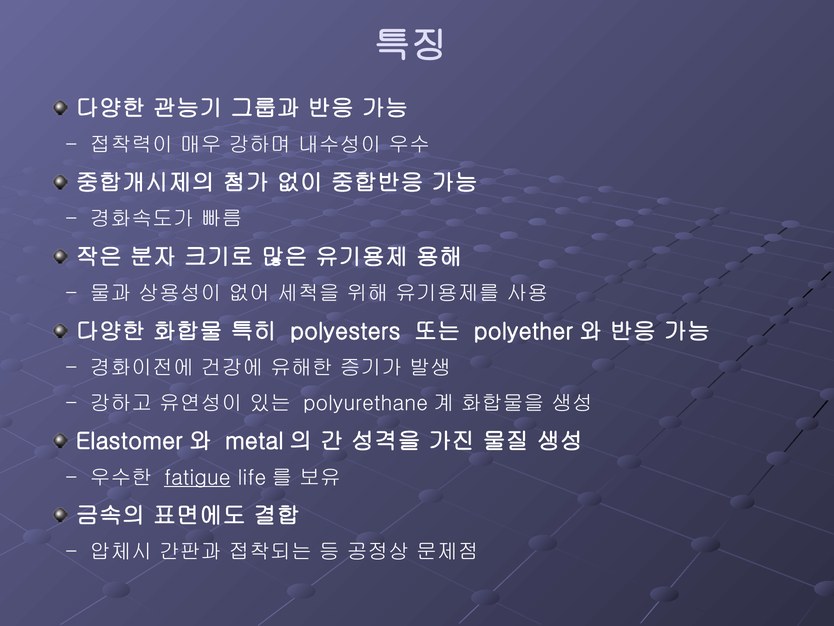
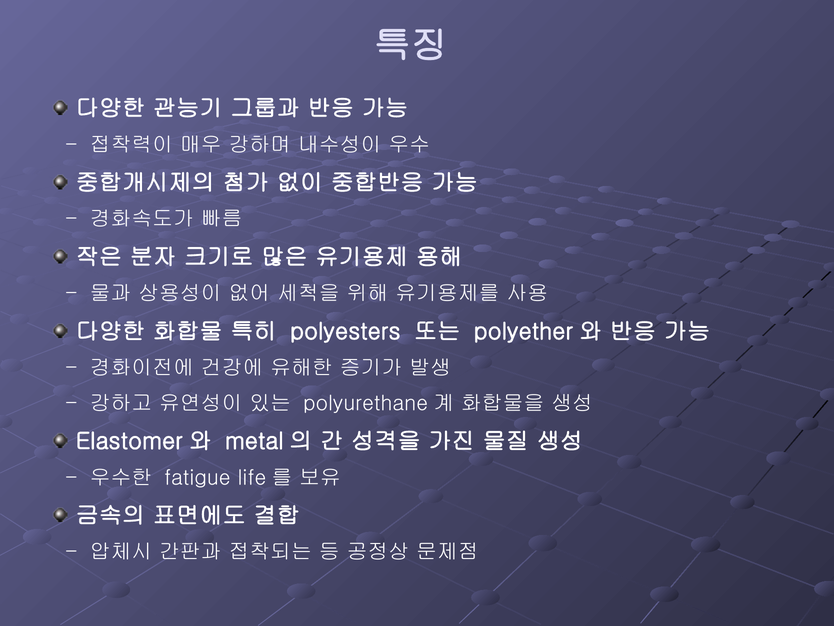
fatigue underline: present -> none (197, 477)
